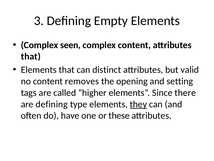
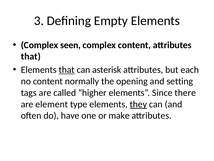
that underline: none -> present (67, 70)
distinct: distinct -> asterisk (107, 70)
valid: valid -> each (190, 70)
removes: removes -> normally (82, 81)
are defining: defining -> element (52, 104)
these: these -> make (119, 115)
